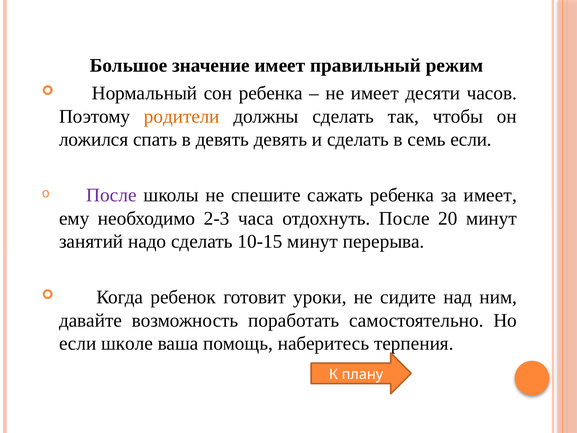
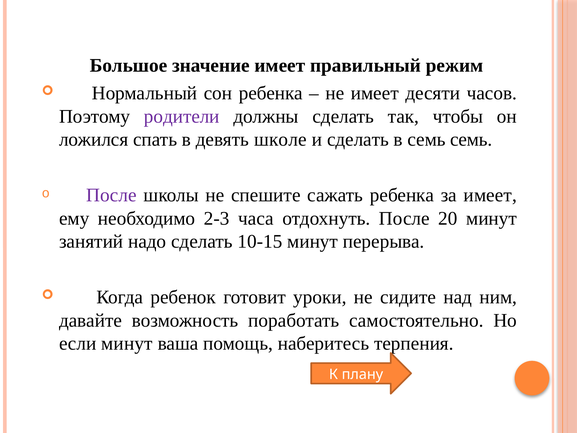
родители colour: orange -> purple (182, 116)
девять девять: девять -> школе (280, 139)
семь если: если -> семь (471, 139)
если школе: школе -> минут (127, 343)
